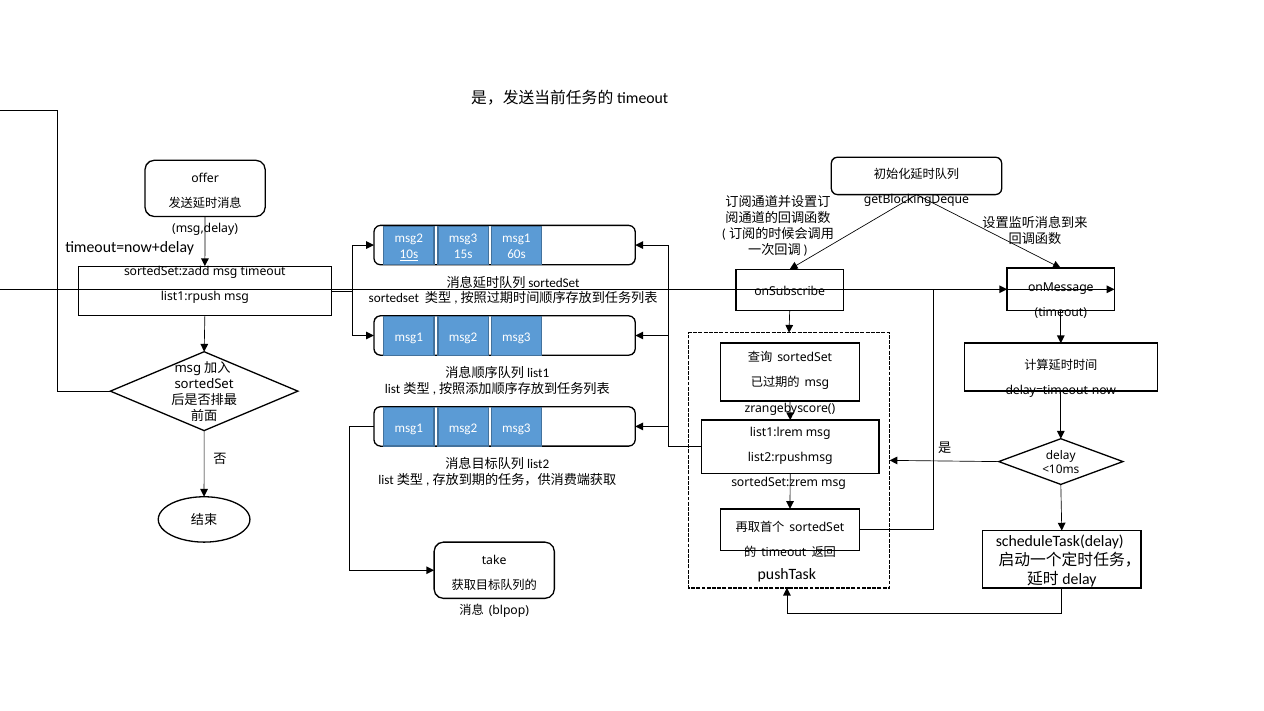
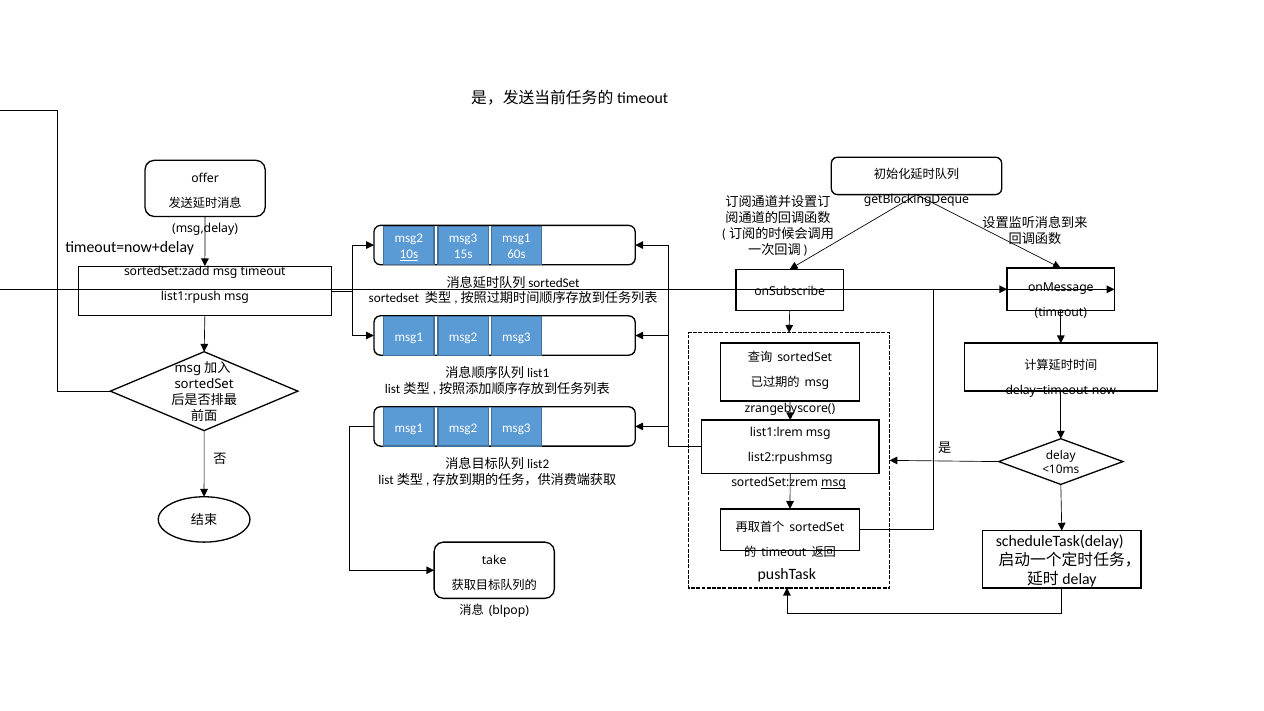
msg underline: none -> present (834, 483)
